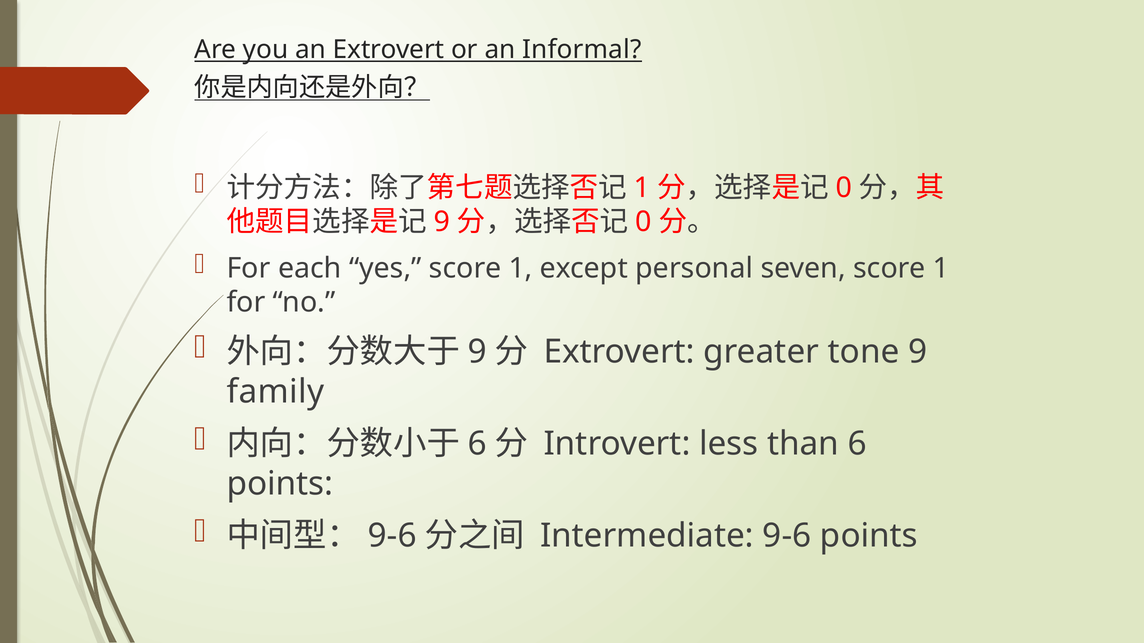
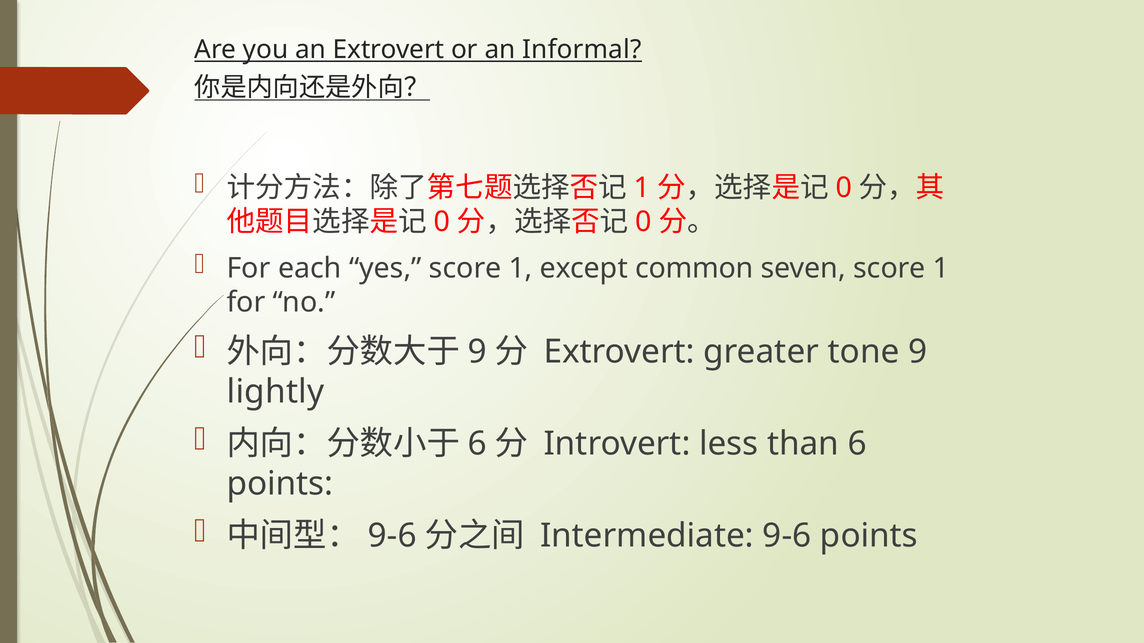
9: 9 -> 0 (442, 222)
personal: personal -> common (694, 268)
family: family -> lightly (275, 392)
